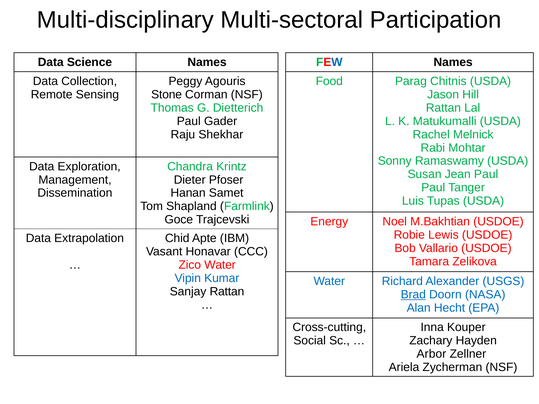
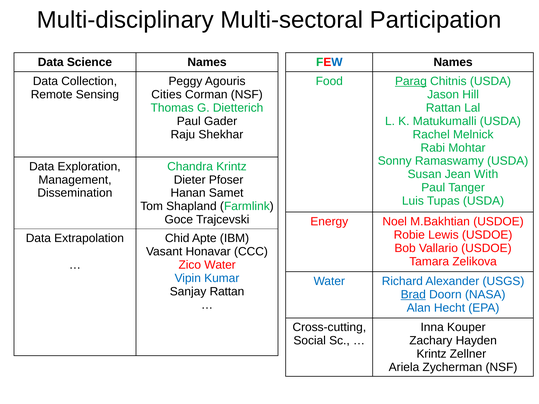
Parag underline: none -> present (411, 81)
Stone: Stone -> Cities (166, 95)
Jean Paul: Paul -> With (486, 174)
Arbor: Arbor -> Krintz (432, 354)
